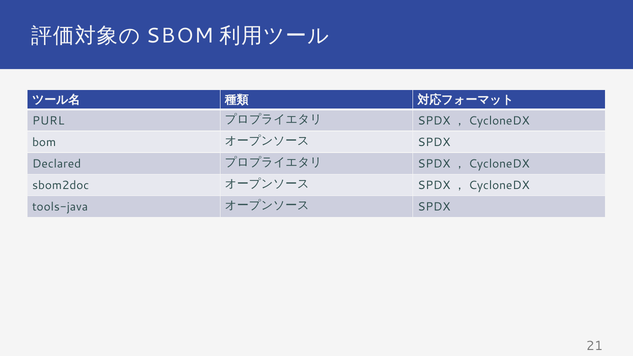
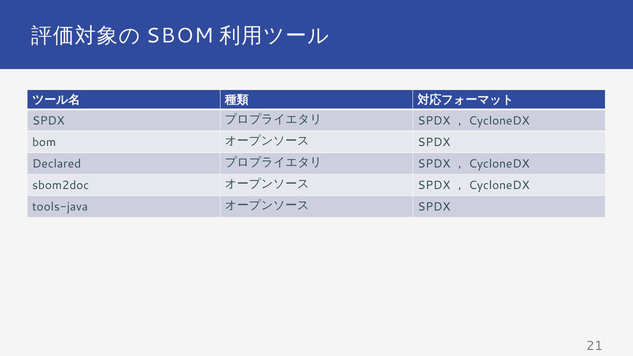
PURL: PURL -> SPDX (48, 121)
